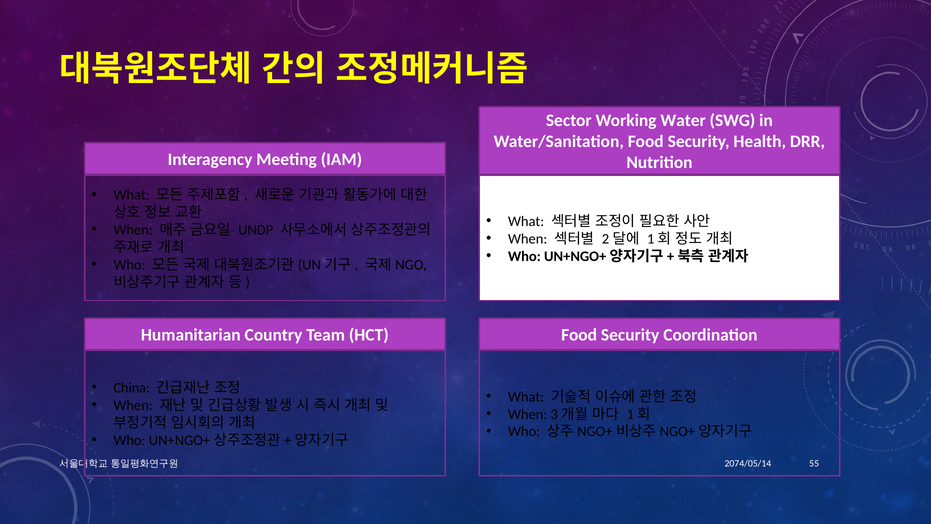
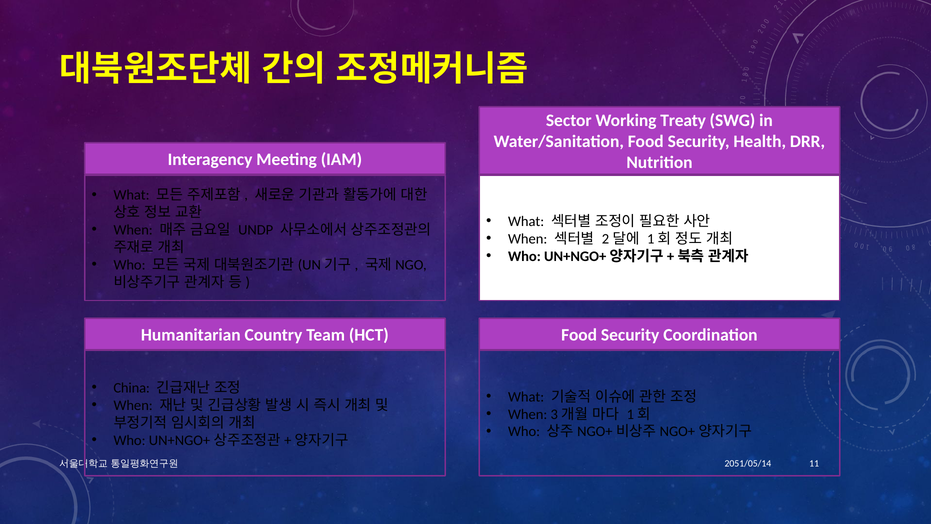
Water: Water -> Treaty (683, 121)
2074/05/14: 2074/05/14 -> 2051/05/14 (748, 463)
55: 55 -> 11 (814, 463)
